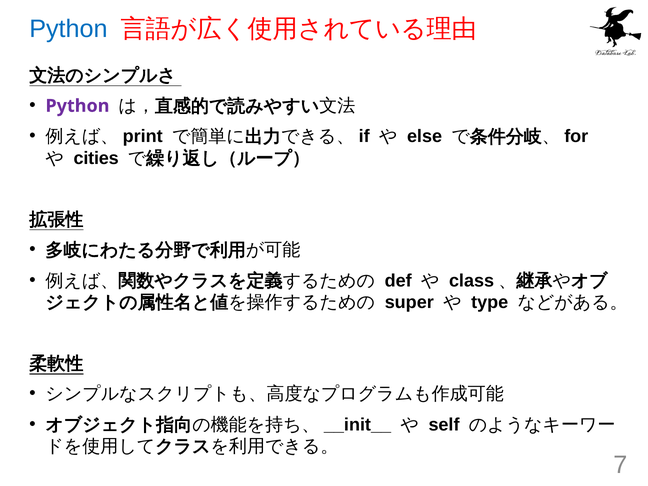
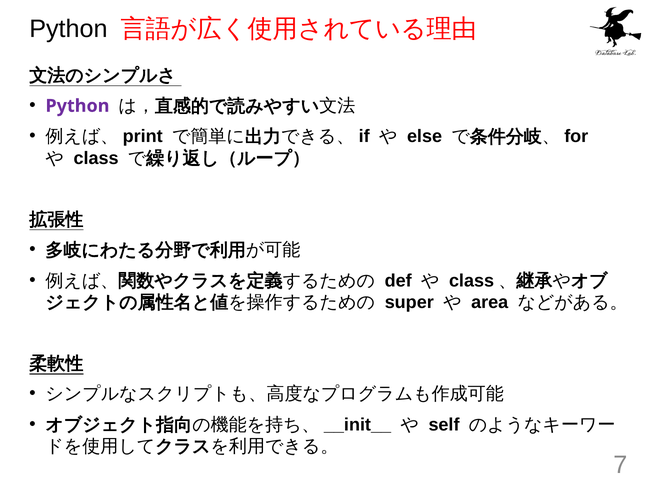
Python colour: blue -> black (68, 29)
cities: cities -> class (96, 158)
type: type -> area (490, 302)
